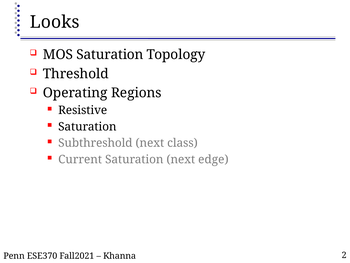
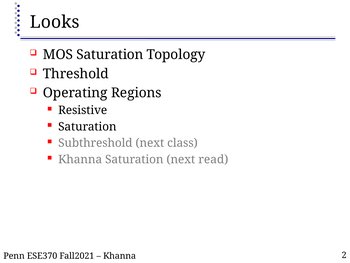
Current: Current -> Khanna (80, 159)
edge: edge -> read (213, 159)
